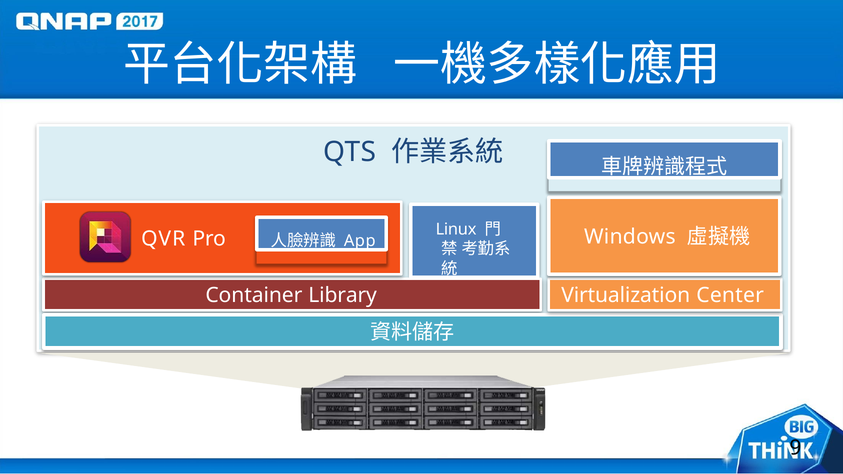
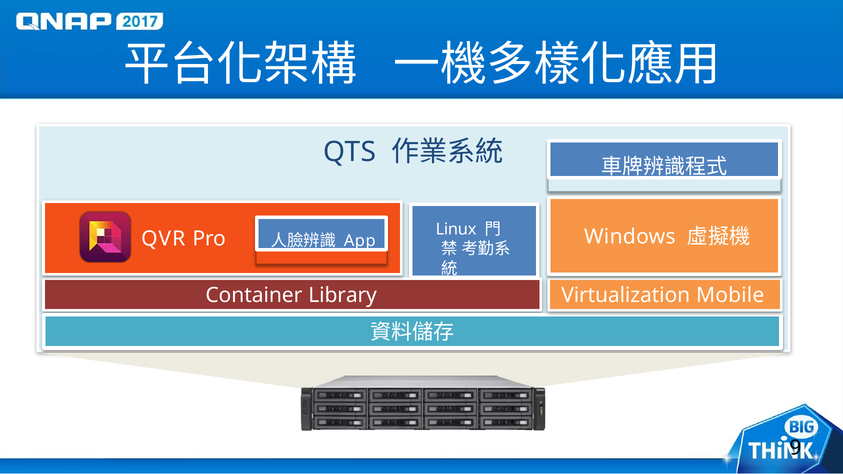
Center: Center -> Mobile (730, 296)
